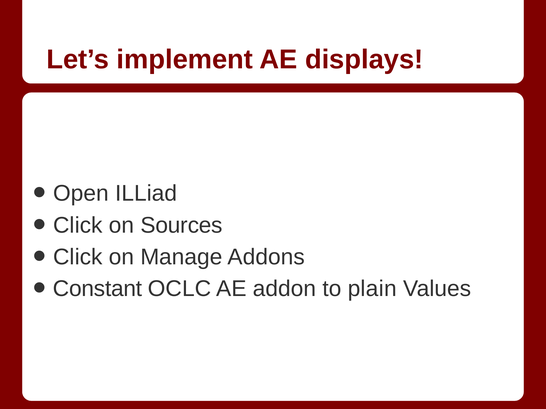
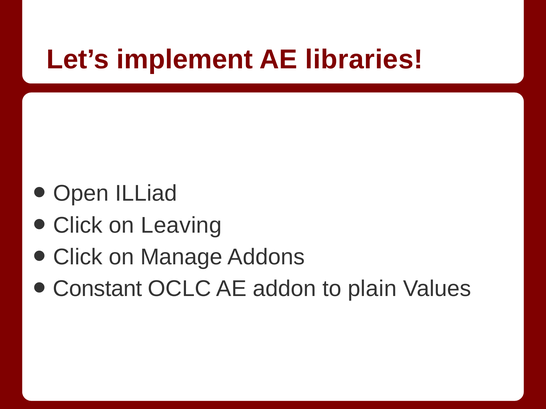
displays: displays -> libraries (364, 59)
Sources: Sources -> Leaving (181, 225)
